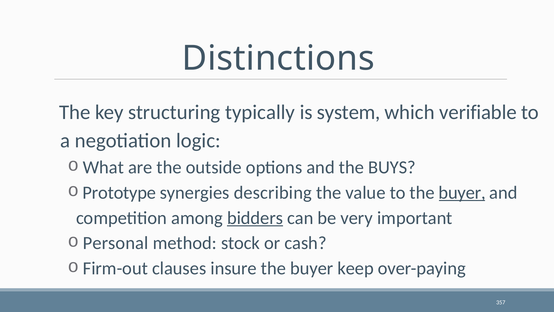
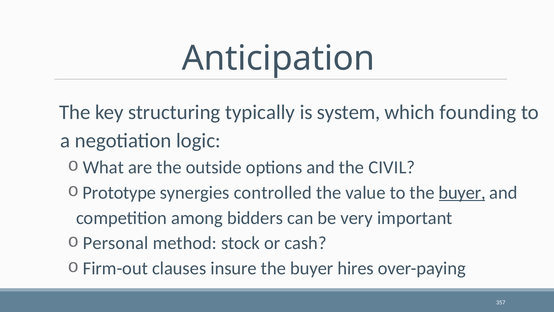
Distinctions: Distinctions -> Anticipation (278, 58)
verifiable: verifiable -> founding (478, 112)
BUYS: BUYS -> CIVIL (392, 167)
describing: describing -> controlled (273, 192)
bidders underline: present -> none (255, 218)
keep: keep -> hires (356, 268)
